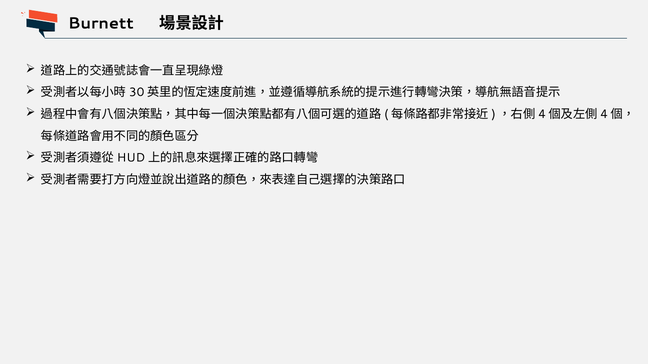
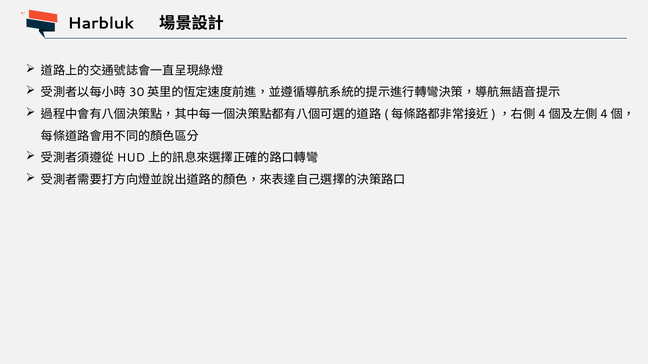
Burnett: Burnett -> Harbluk (101, 23)
